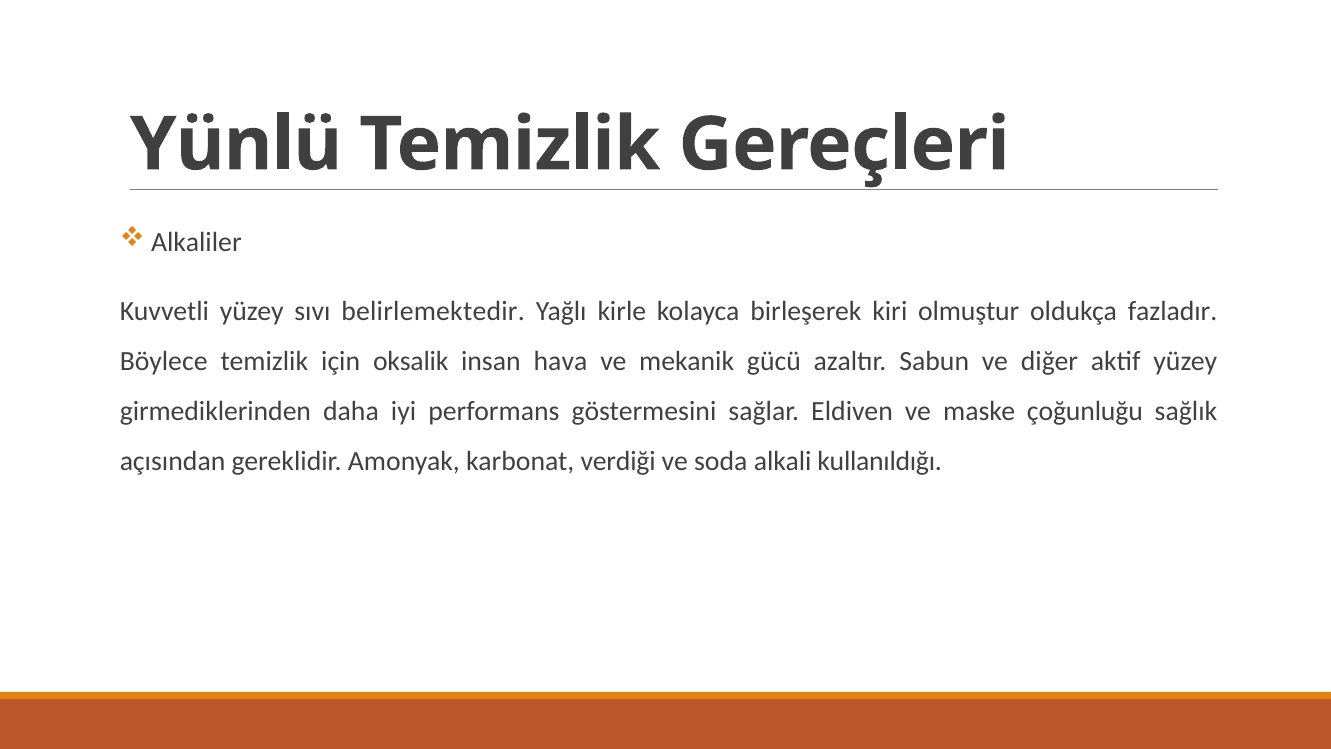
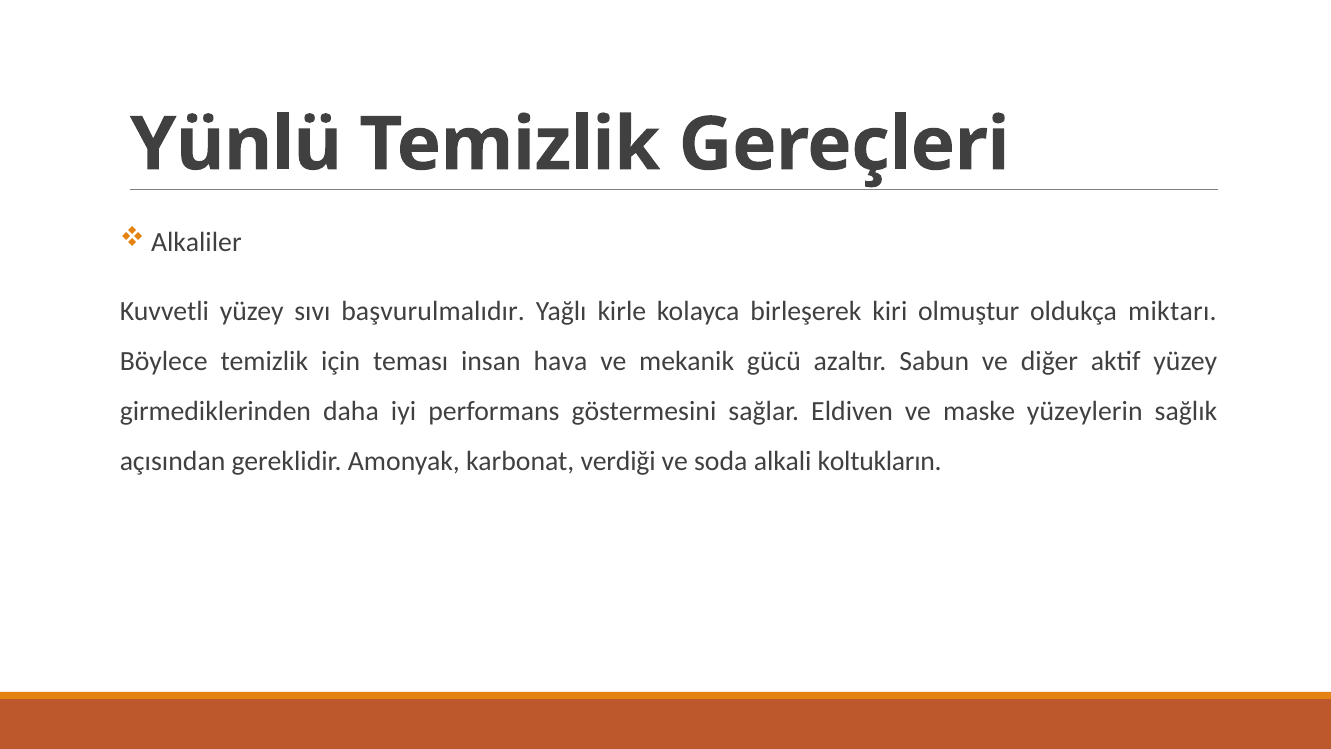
belirlemektedir: belirlemektedir -> başvurulmalıdır (433, 311)
fazladır: fazladır -> miktarı (1172, 311)
oksalik: oksalik -> teması (411, 361)
çoğunluğu: çoğunluğu -> yüzeylerin (1085, 411)
kullanıldığı: kullanıldığı -> koltukların (880, 461)
